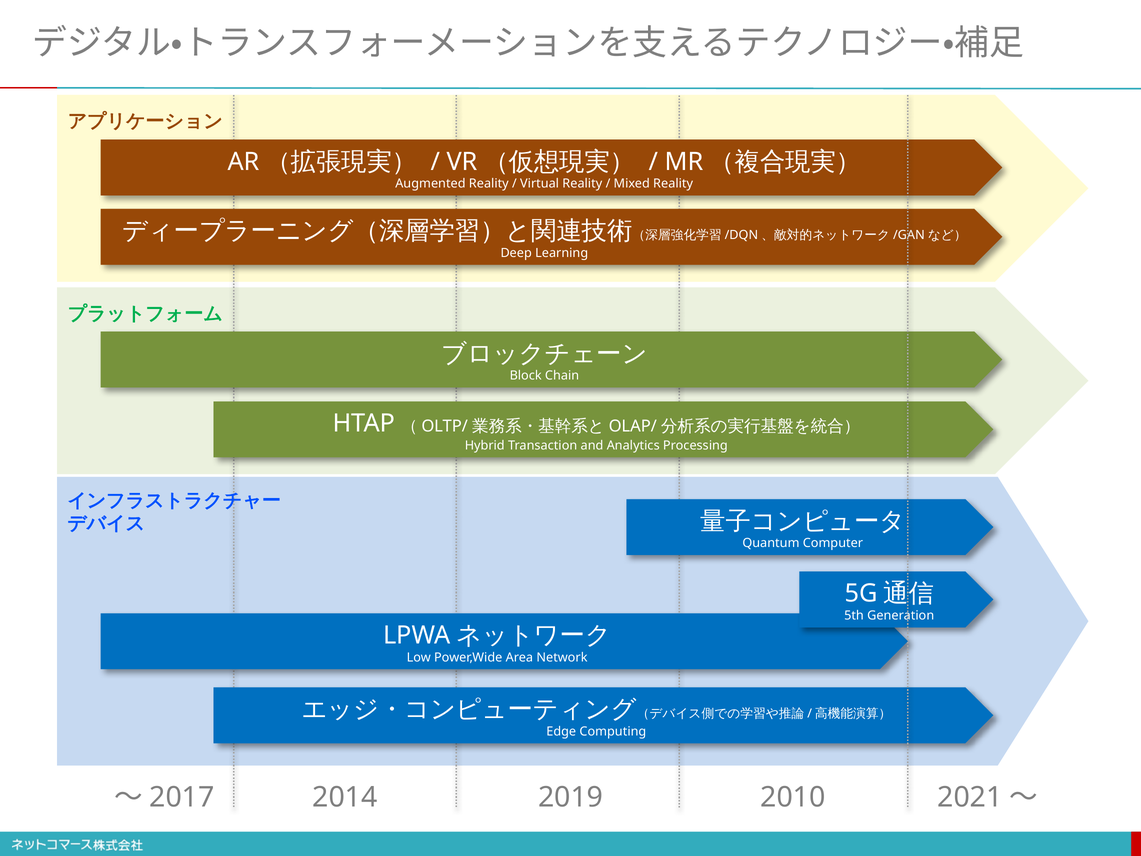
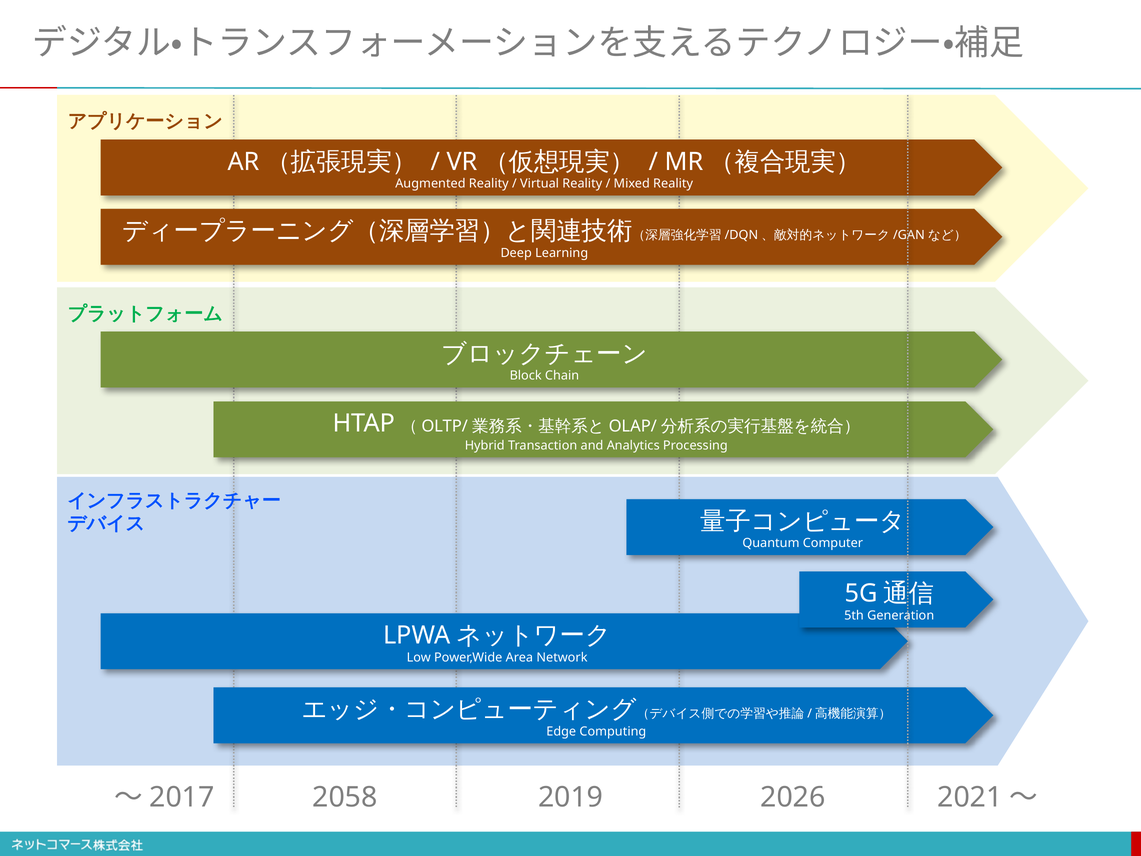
2014: 2014 -> 2058 (345, 797)
2010: 2010 -> 2026 (793, 797)
